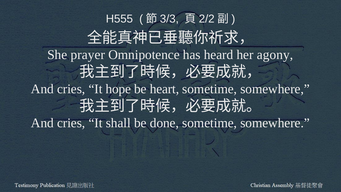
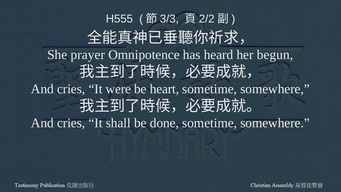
agony: agony -> begun (275, 55)
hope: hope -> were (118, 89)
